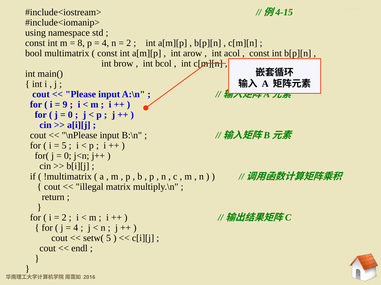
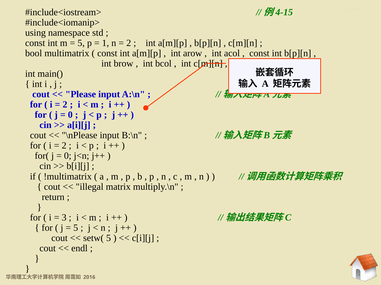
8: 8 -> 5 (81, 43)
4: 4 -> 1 (105, 43)
9: 9 -> 2 (65, 105)
5: 5 -> 2 (64, 146)
2: 2 -> 3 (64, 218)
4: 4 -> 5 (76, 228)
